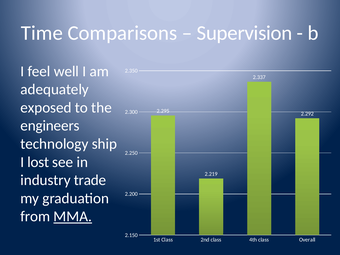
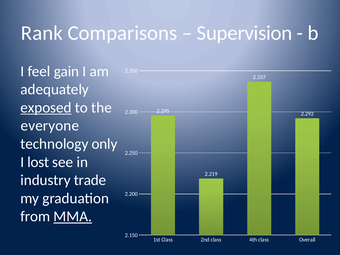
Time: Time -> Rank (42, 33)
well: well -> gain (66, 71)
exposed underline: none -> present (46, 108)
engineers: engineers -> everyone (50, 126)
ship: ship -> only (104, 144)
